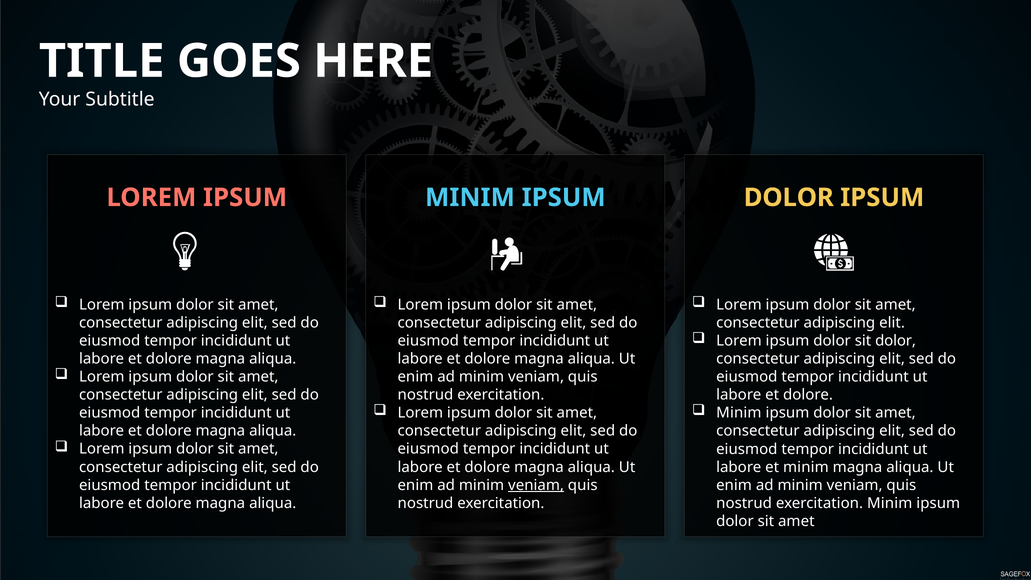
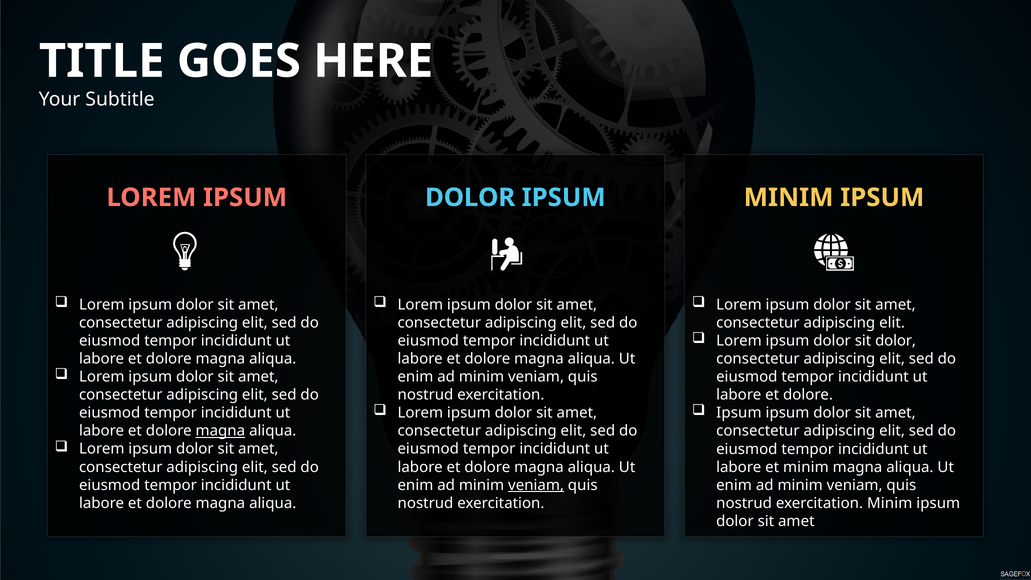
MINIM: MINIM -> DOLOR (470, 198)
DOLOR: DOLOR -> MINIM (789, 198)
Minim: Minim -> Ipsum (739, 413)
magna underline: none -> present (220, 431)
